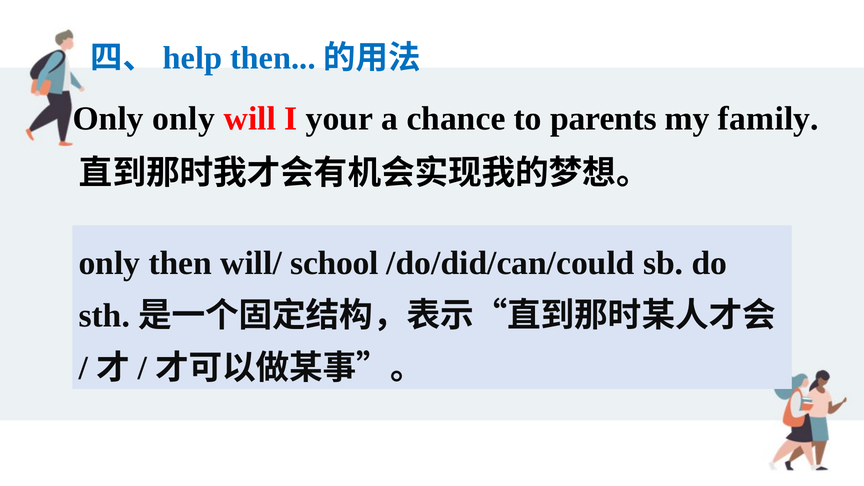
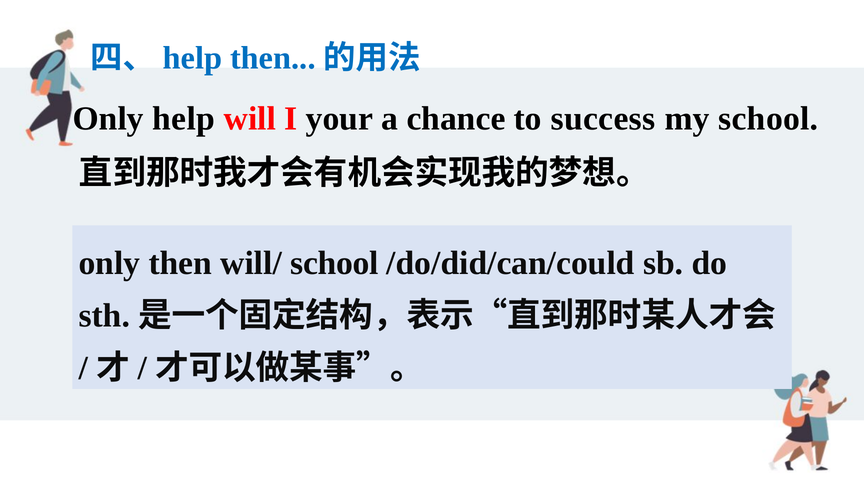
Only only: only -> help (184, 119)
parents: parents -> success (603, 119)
my family: family -> school (768, 119)
